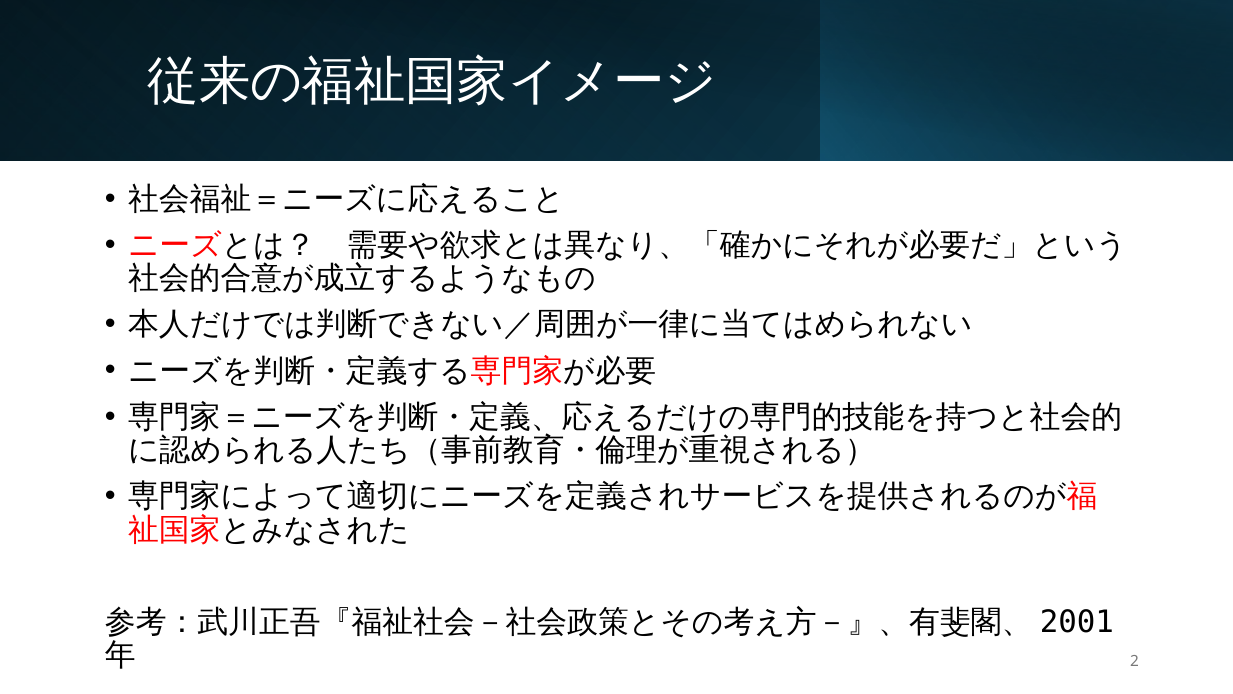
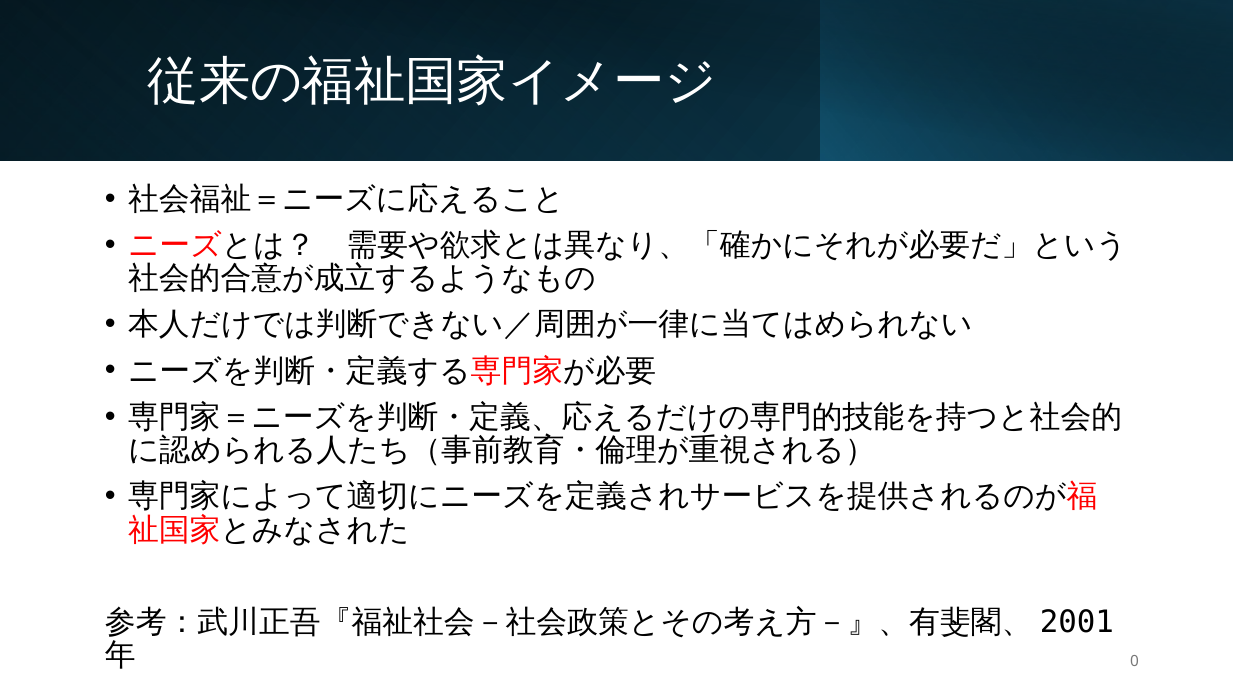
2: 2 -> 0 (1135, 661)
